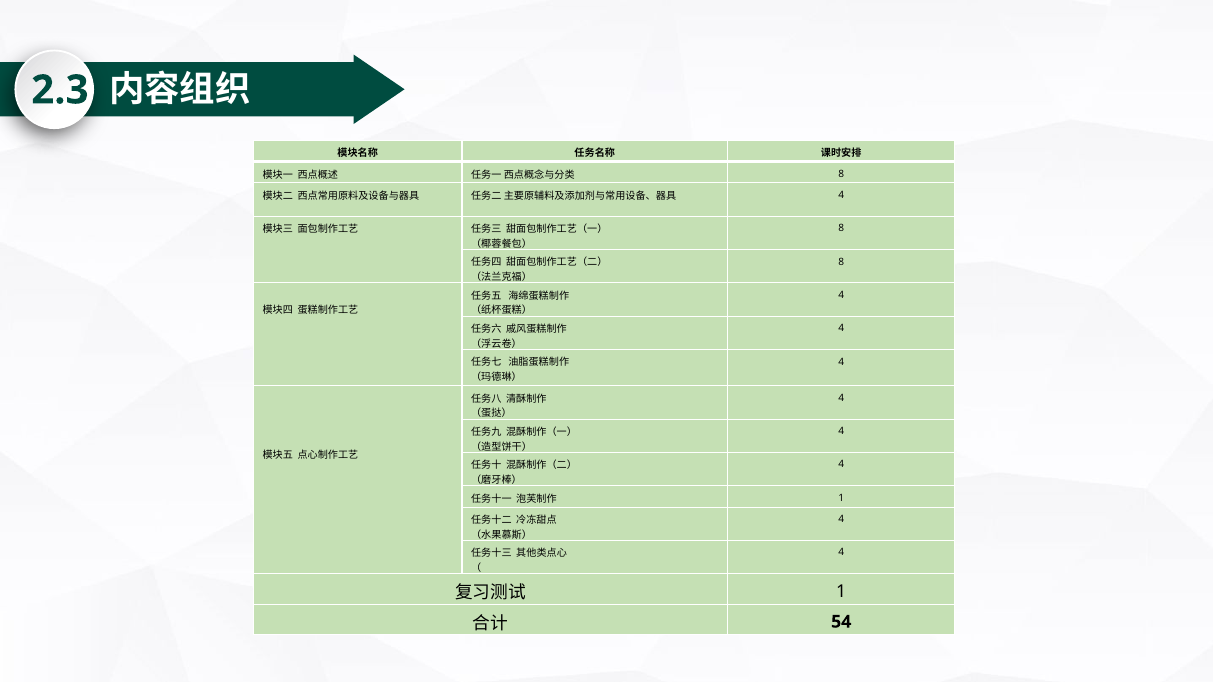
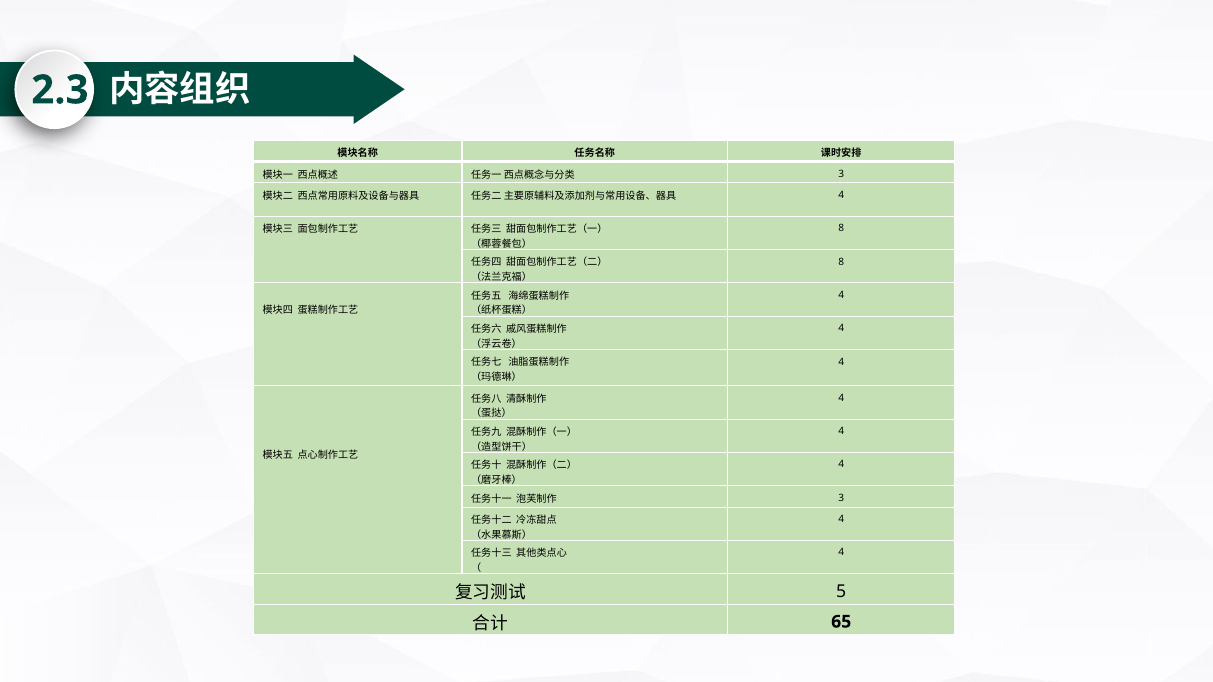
8: 8 -> 3 (841, 174)
1: 1 -> 3 (841, 498)
1: 1 -> 5 (841, 592)
54: 54 -> 65 (841, 622)
